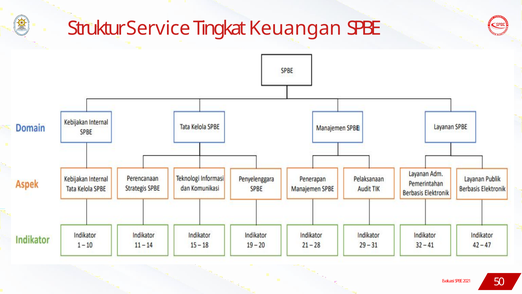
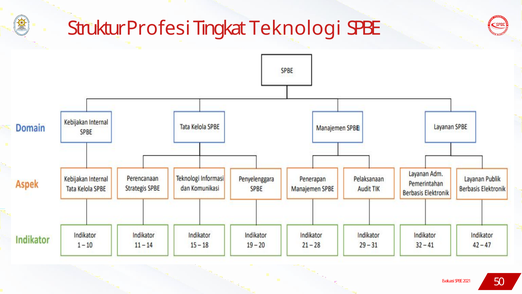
Service: Service -> Profesi (158, 28)
Keuangan: Keuangan -> Teknologi (295, 28)
